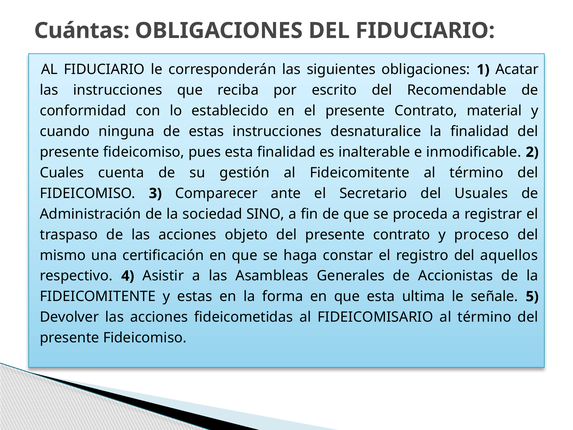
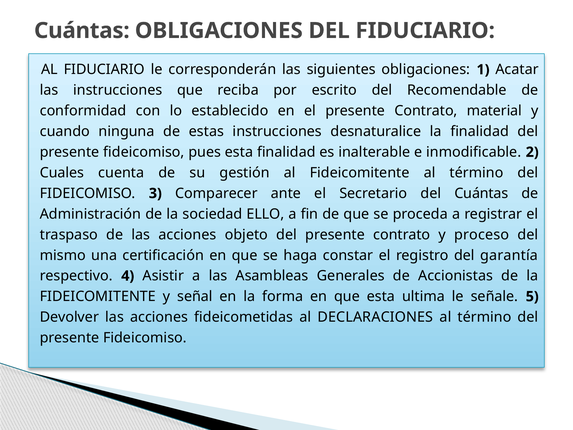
del Usuales: Usuales -> Cuántas (481, 193)
SINO: SINO -> ELLO (265, 214)
aquellos: aquellos -> garantía (509, 255)
y estas: estas -> señal (195, 296)
FIDEICOMISARIO: FIDEICOMISARIO -> DECLARACIONES (375, 317)
